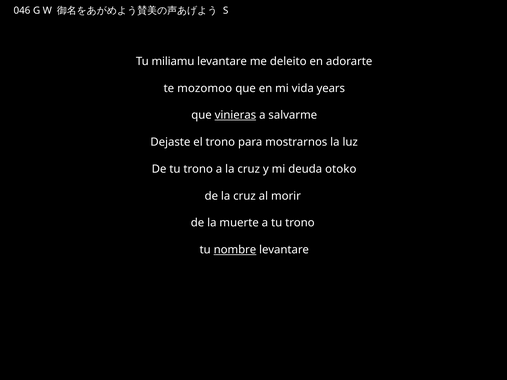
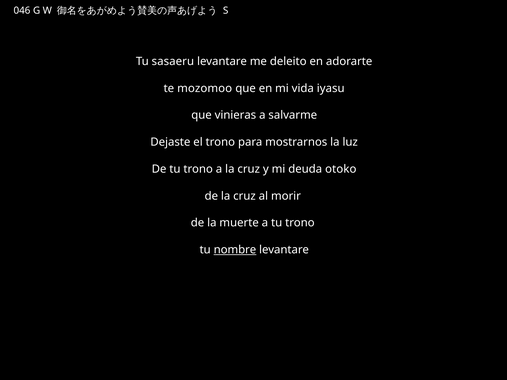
miliamu: miliamu -> sasaeru (173, 61)
years: years -> iyasu (331, 88)
vinieras underline: present -> none (235, 115)
